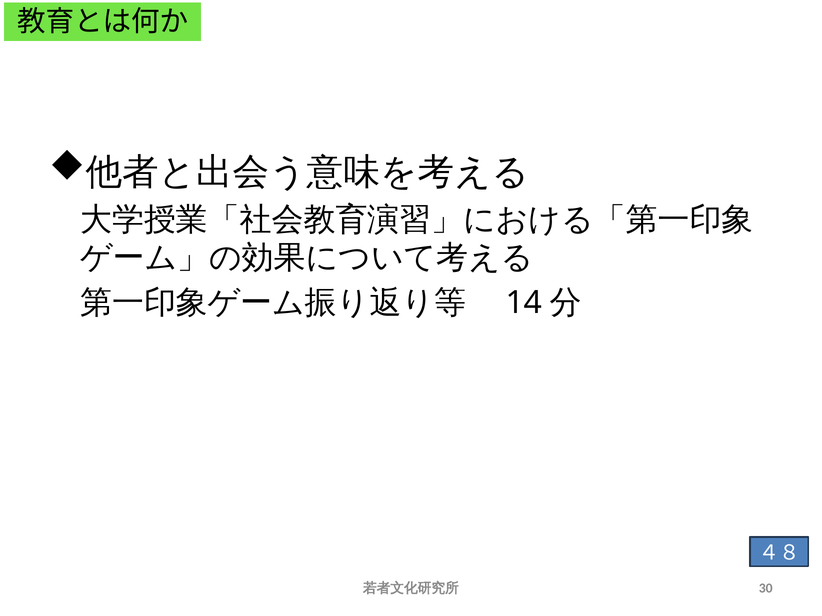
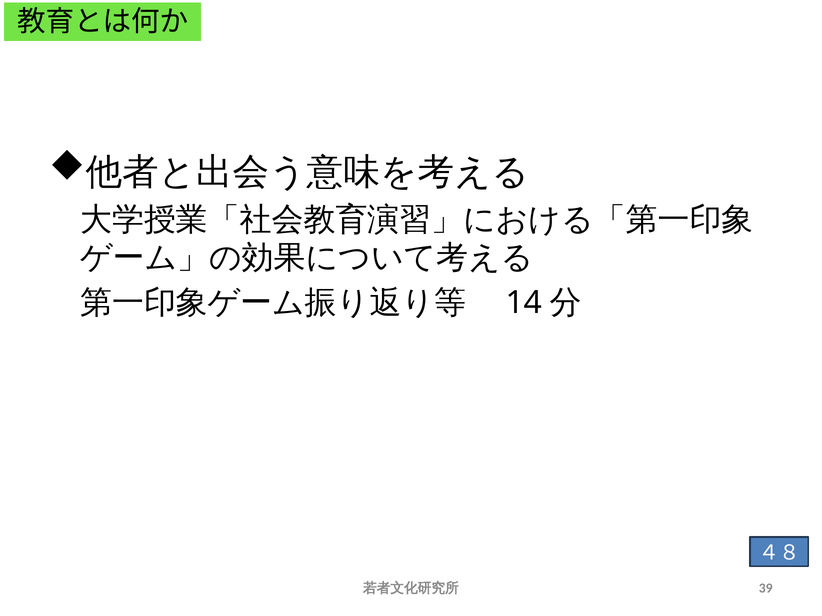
30: 30 -> 39 (766, 589)
